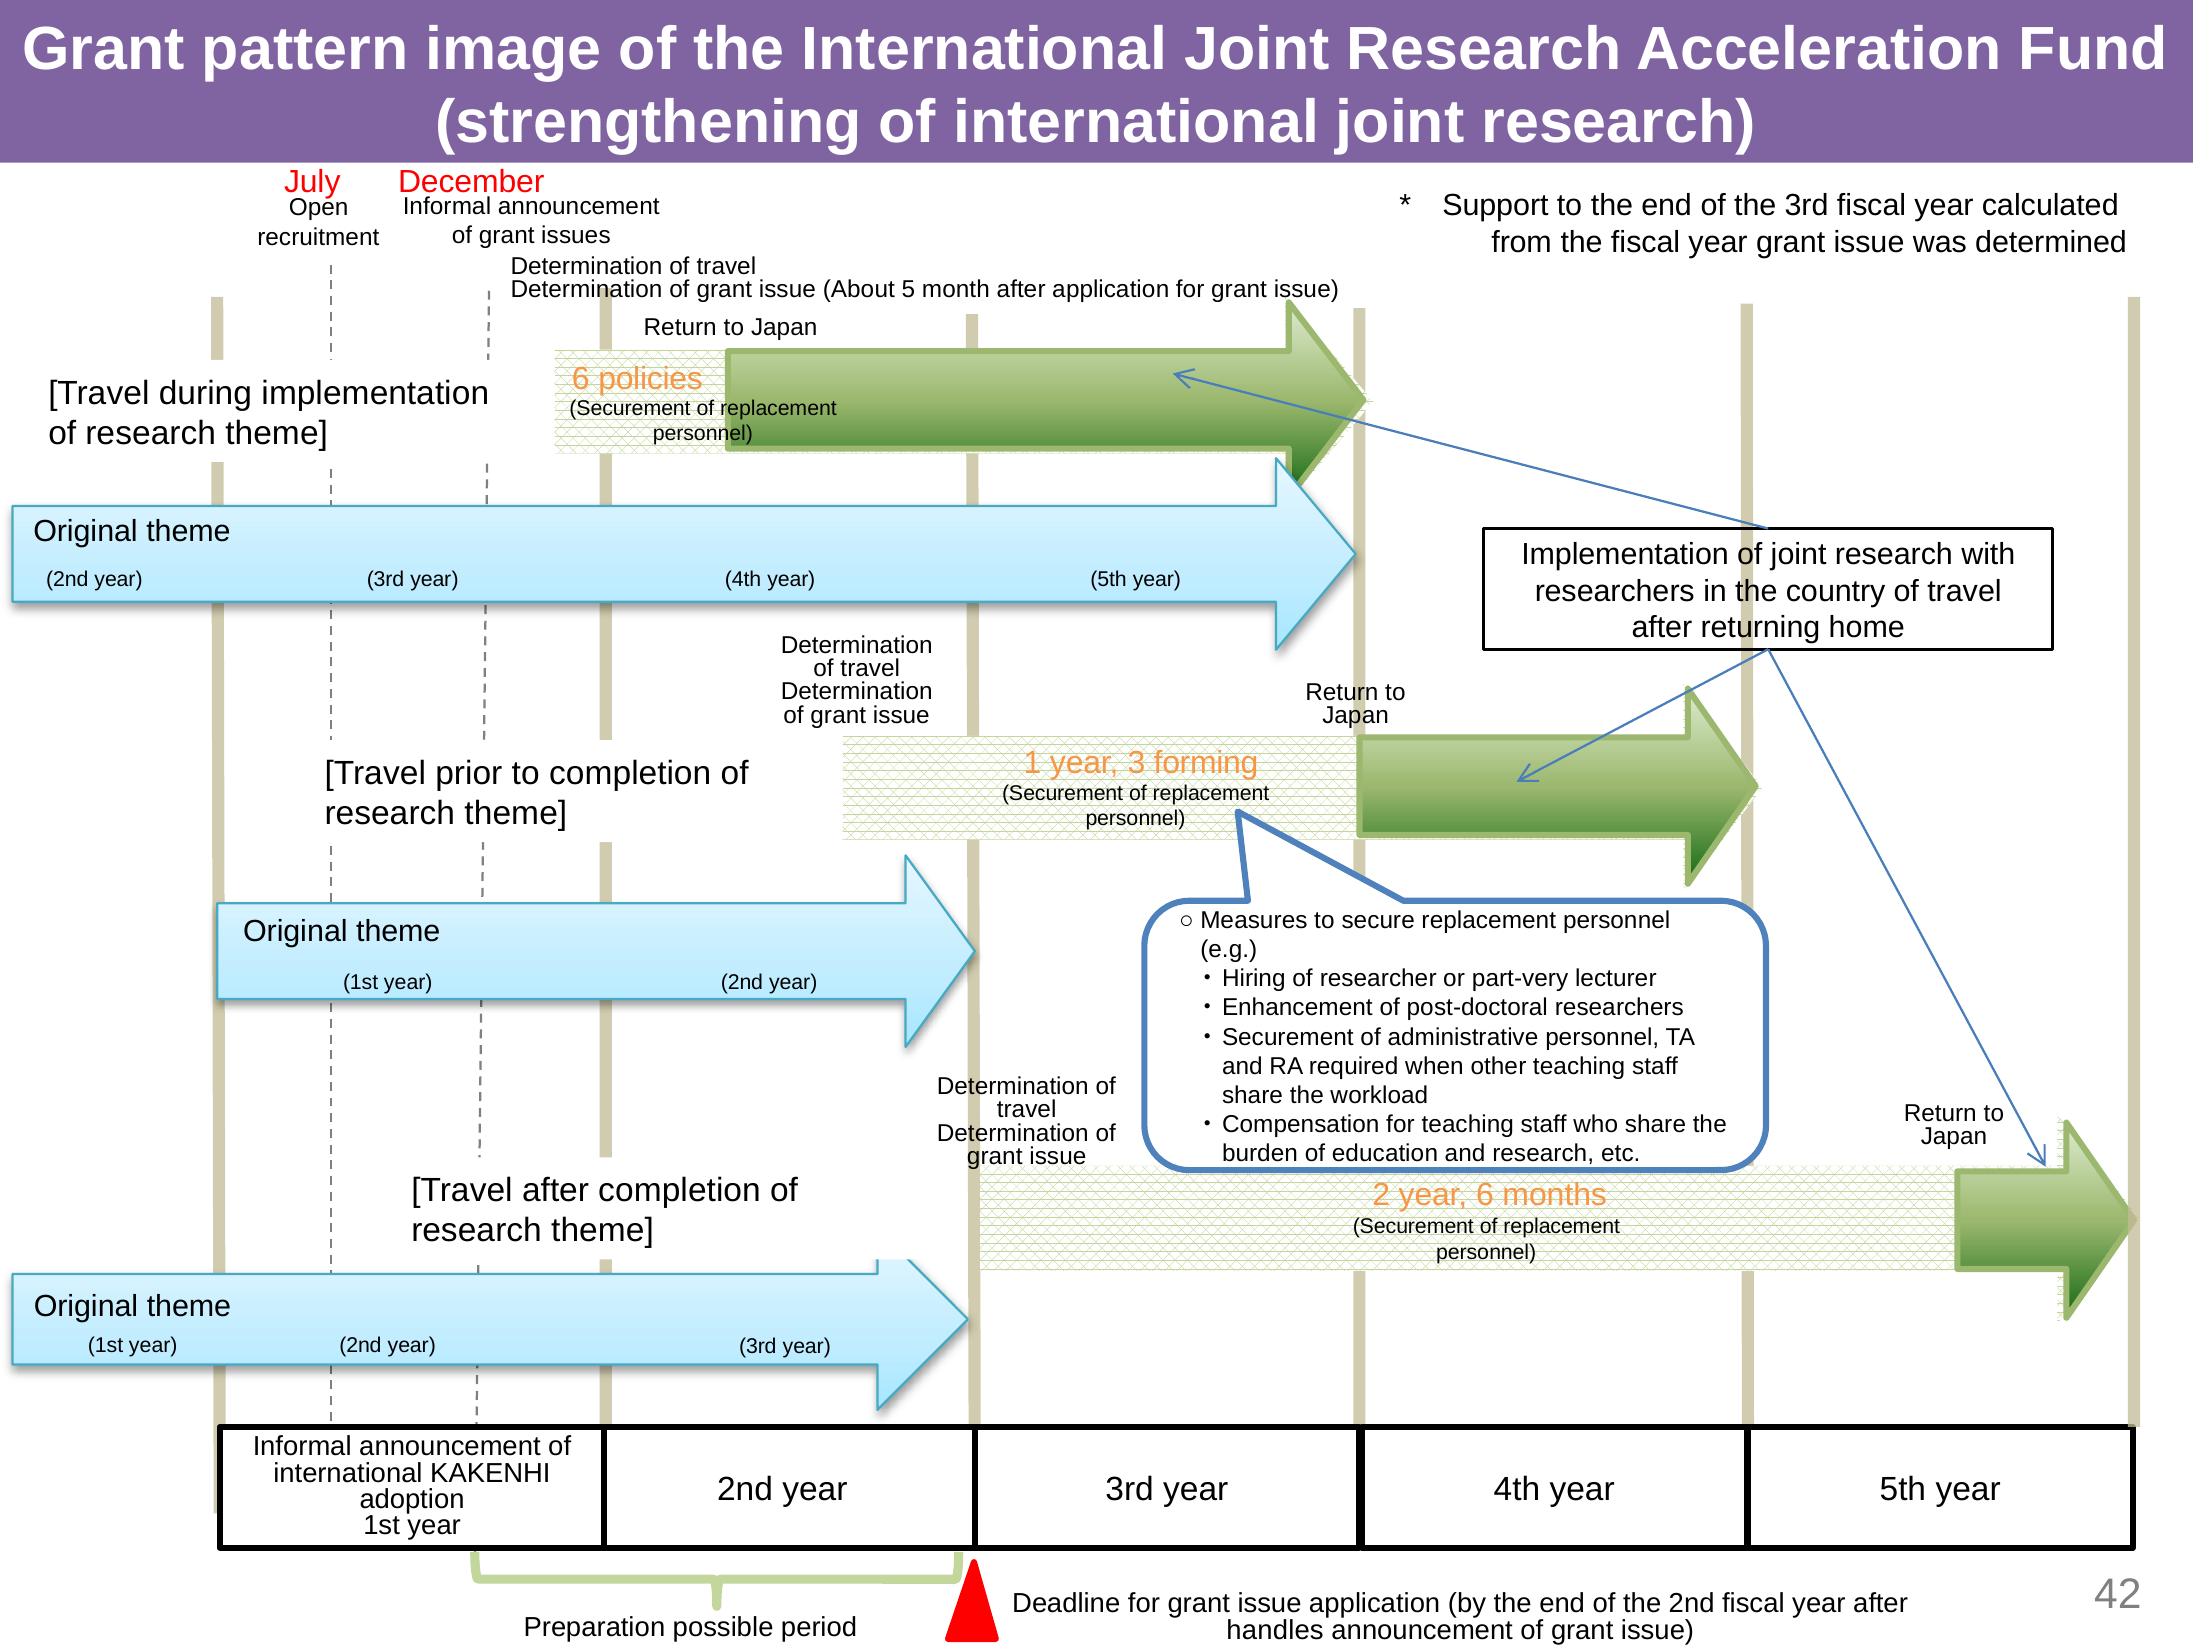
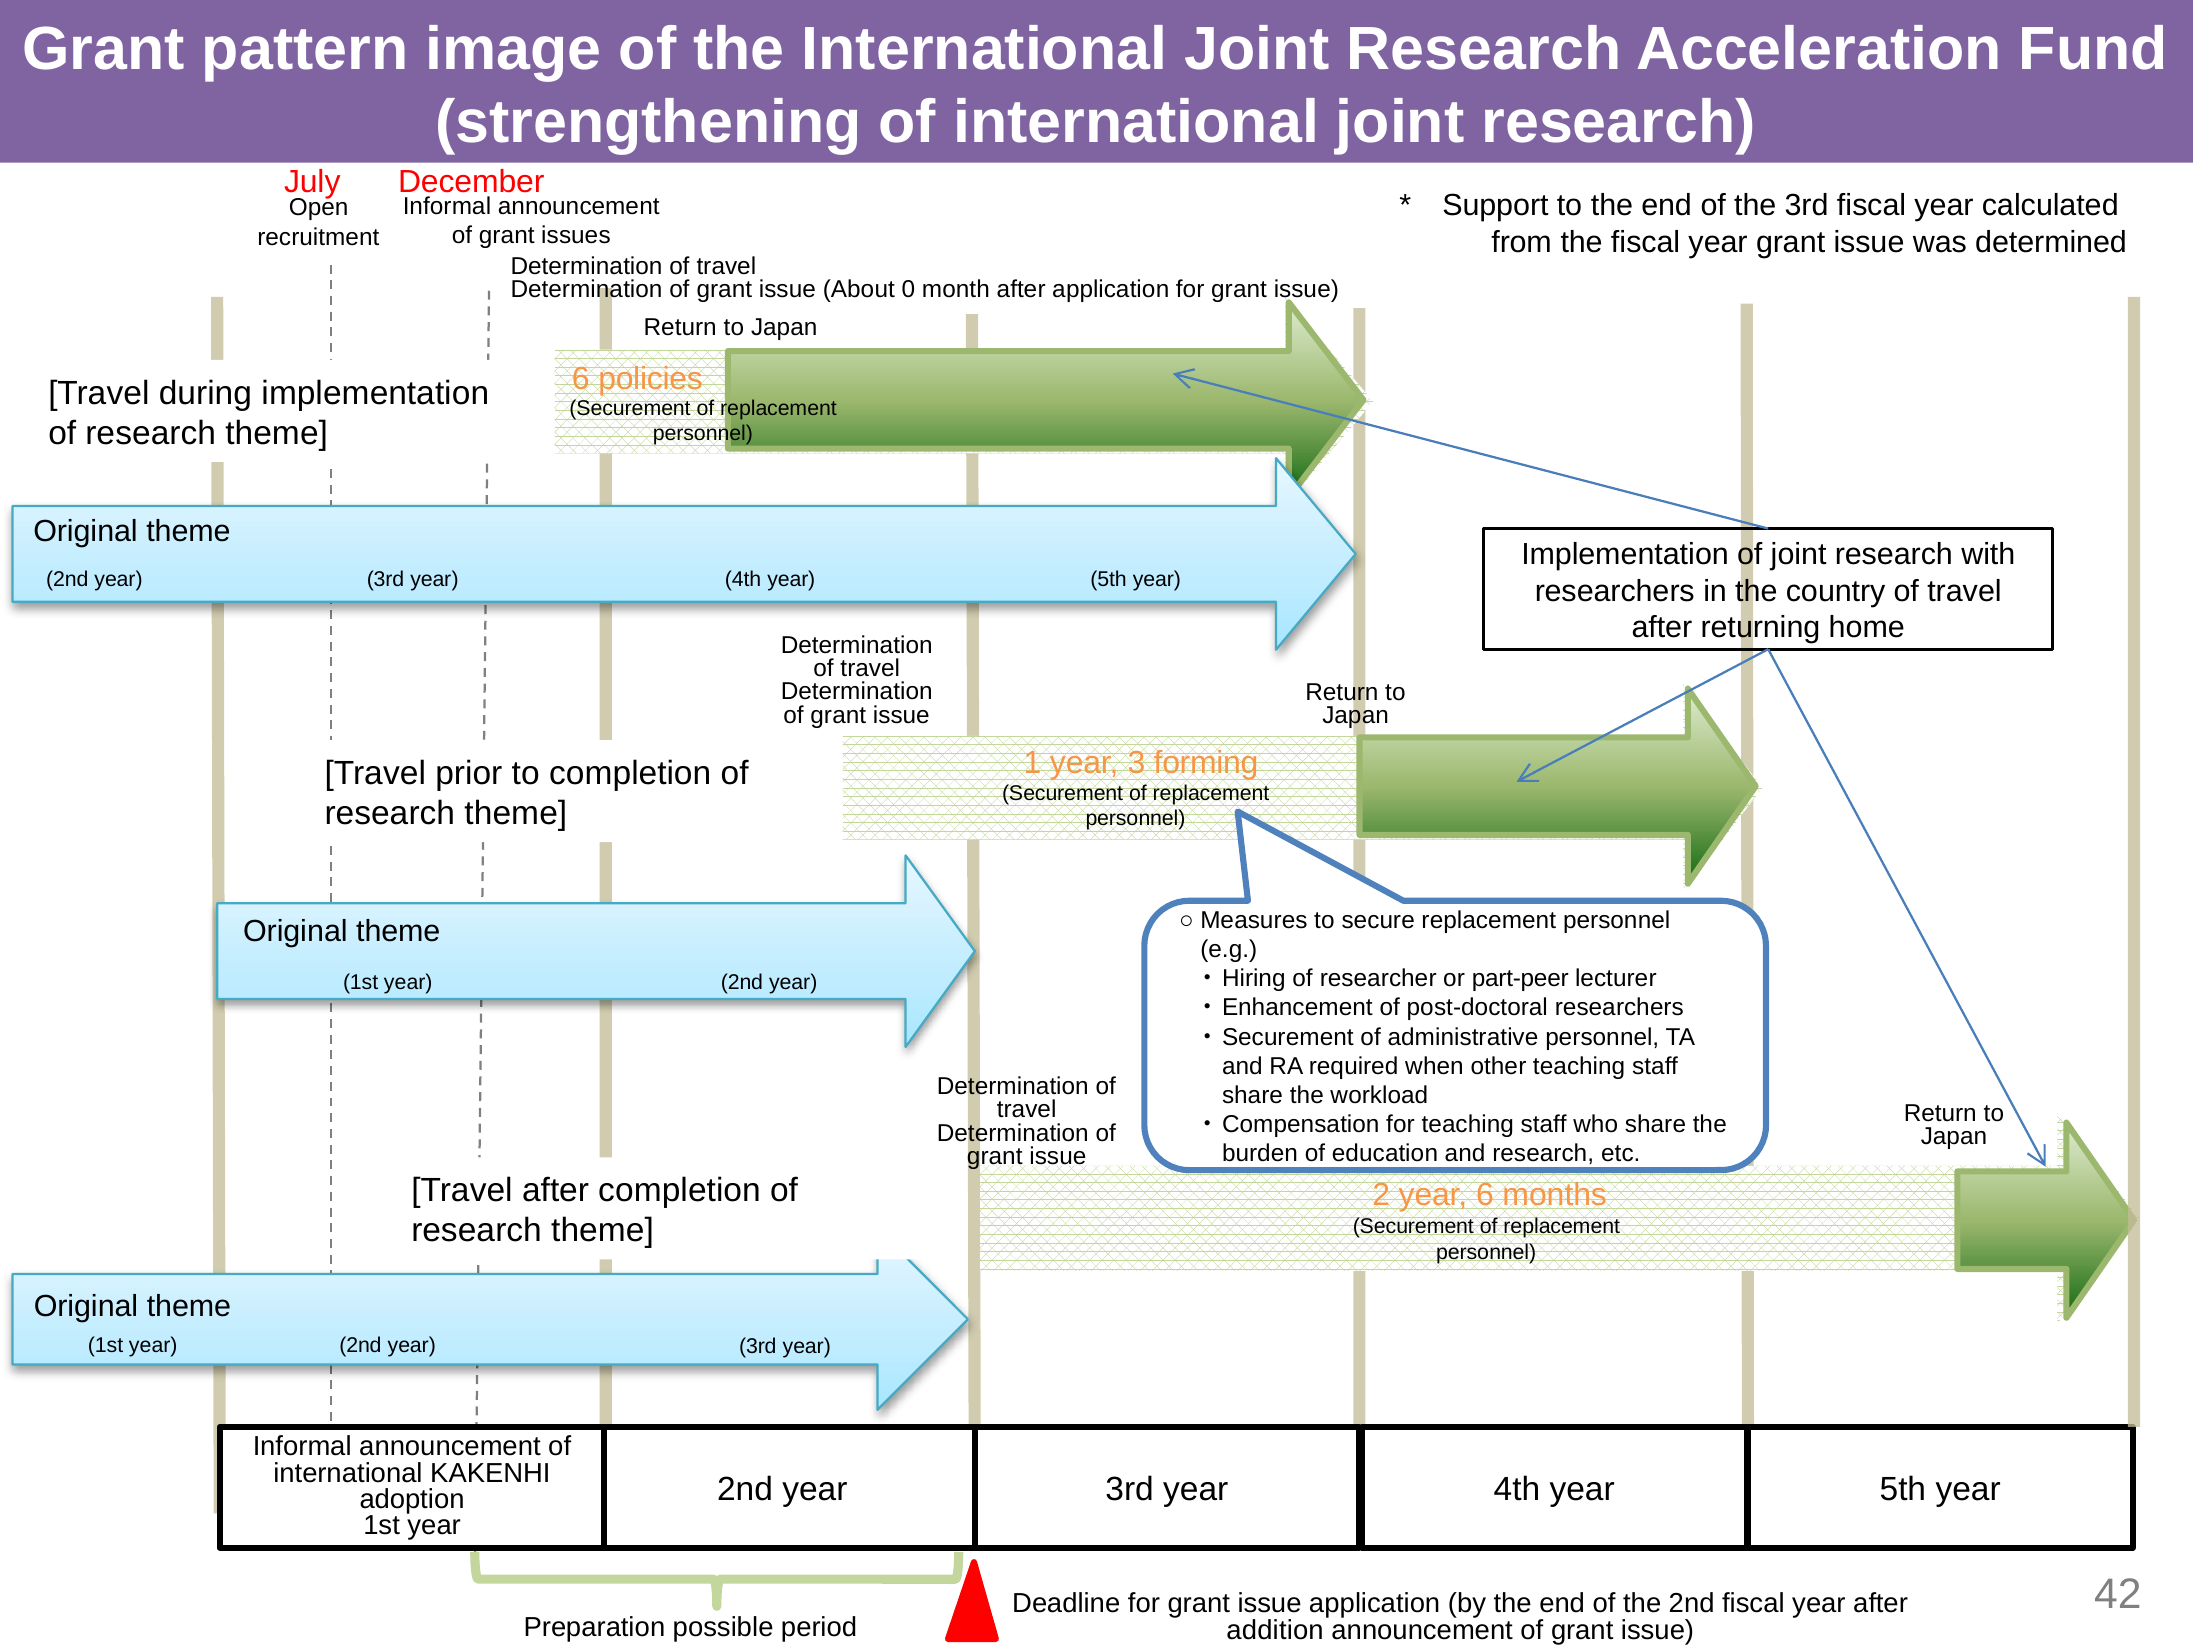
5: 5 -> 0 (908, 290)
part-very: part-very -> part-peer (1520, 979)
handles: handles -> addition (1275, 1630)
